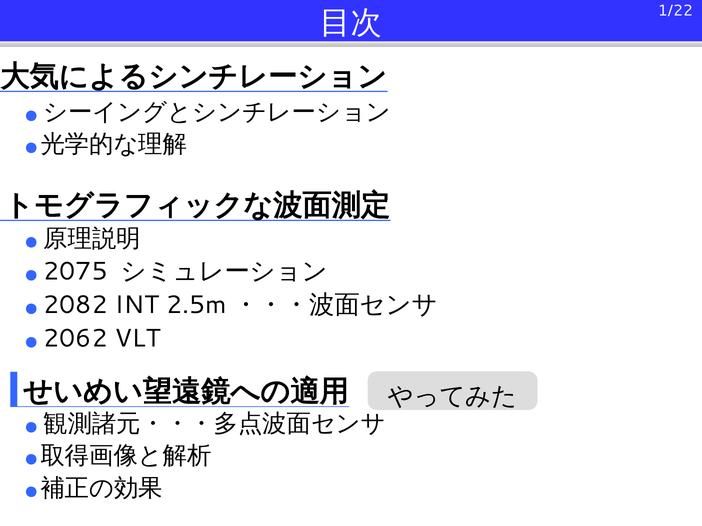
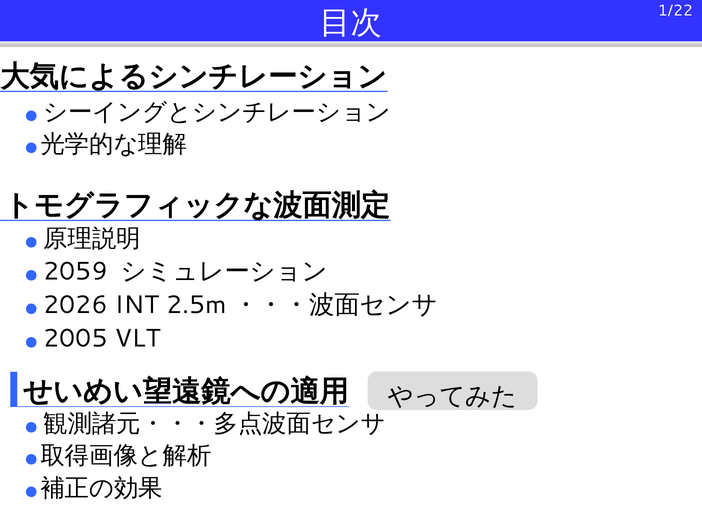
2075: 2075 -> 2059 (75, 272)
2082: 2082 -> 2026 (75, 305)
2062: 2062 -> 2005 (75, 339)
